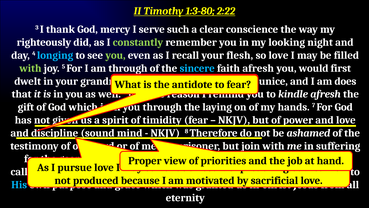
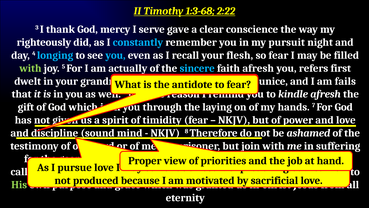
1:3-80: 1:3-80 -> 1:3-68 (200, 11)
such: such -> gave (178, 29)
constantly colour: light green -> light blue (138, 42)
looking: looking -> pursuit (287, 42)
you colour: light green -> light blue (116, 55)
so love: love -> fear (278, 55)
am through: through -> actually (128, 68)
would: would -> refers (314, 68)
does: does -> fails (345, 81)
His colour: light blue -> light green (19, 184)
